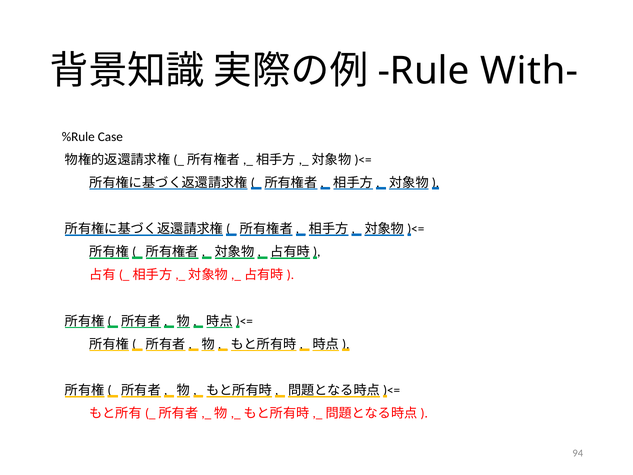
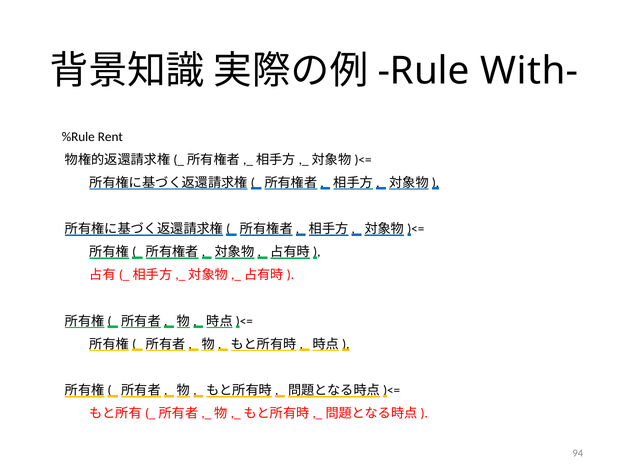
Case: Case -> Rent (110, 137)
